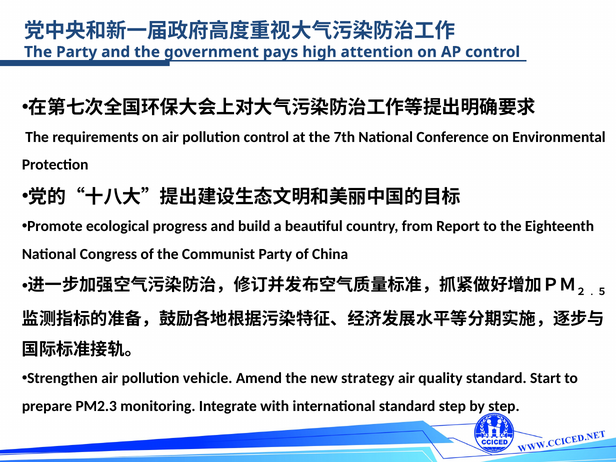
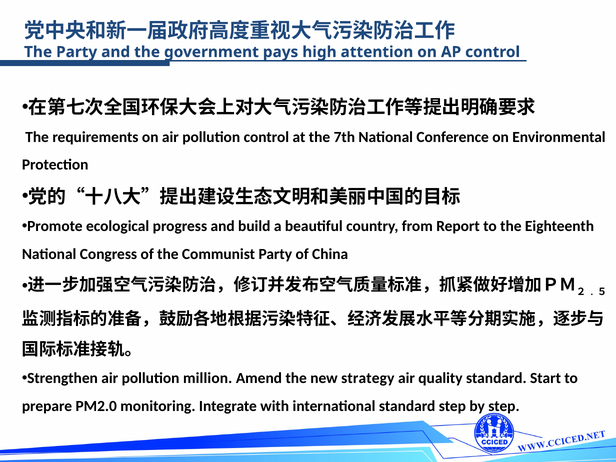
vehicle: vehicle -> million (208, 378)
PM2.3: PM2.3 -> PM2.0 (96, 406)
